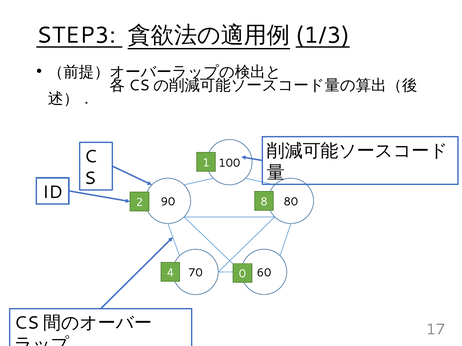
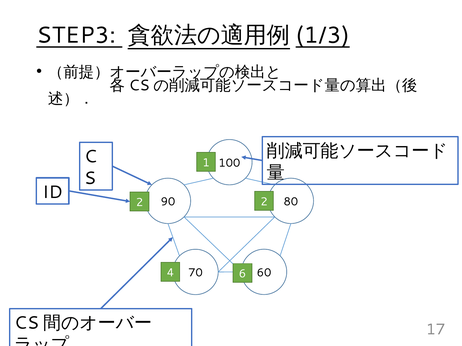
2 8: 8 -> 2 (264, 202)
0: 0 -> 6 (242, 274)
